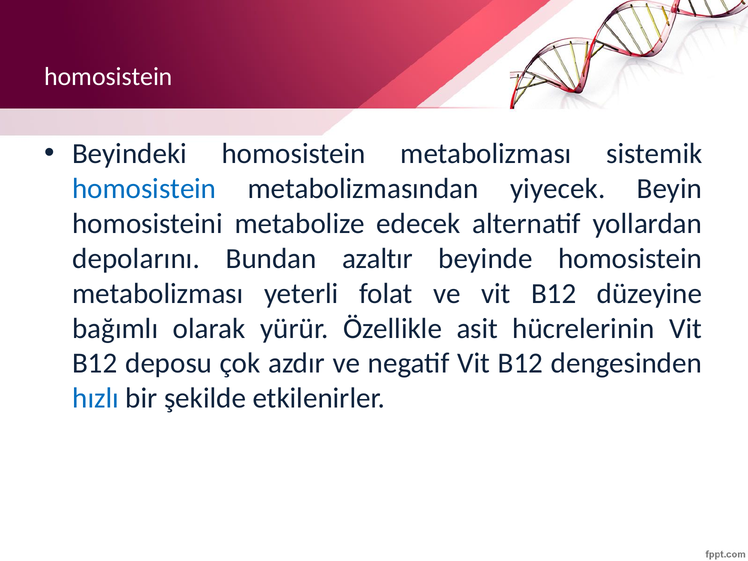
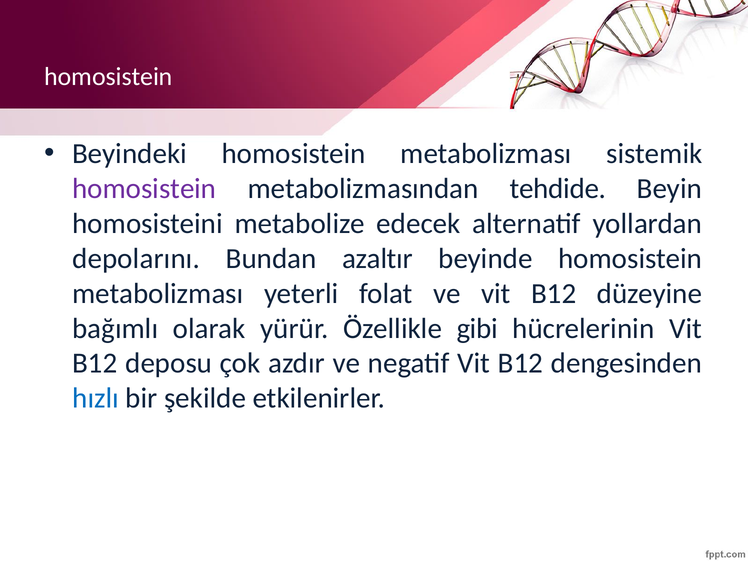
homosistein colour: blue -> purple (144, 189)
yiyecek: yiyecek -> tehdide (558, 189)
asit: asit -> gibi (477, 328)
